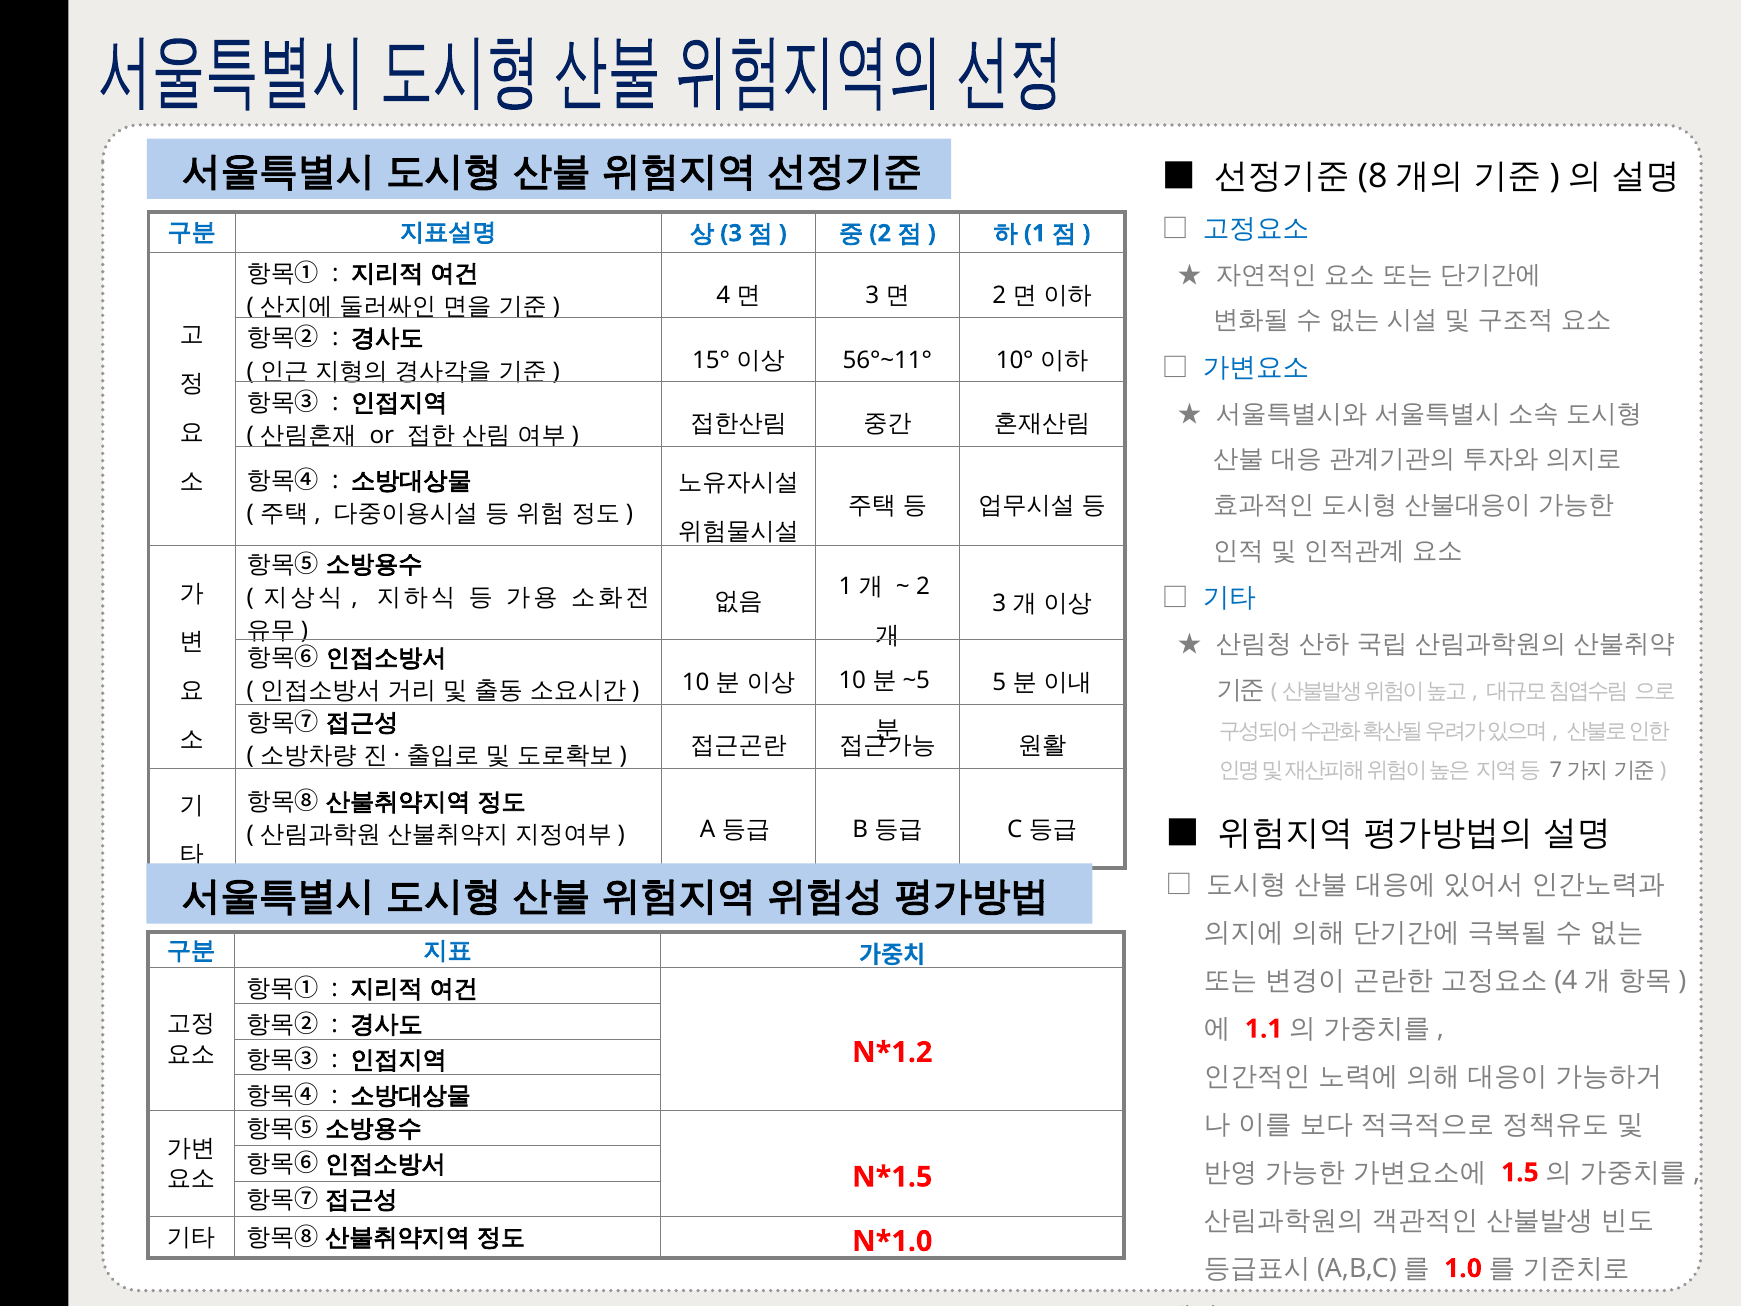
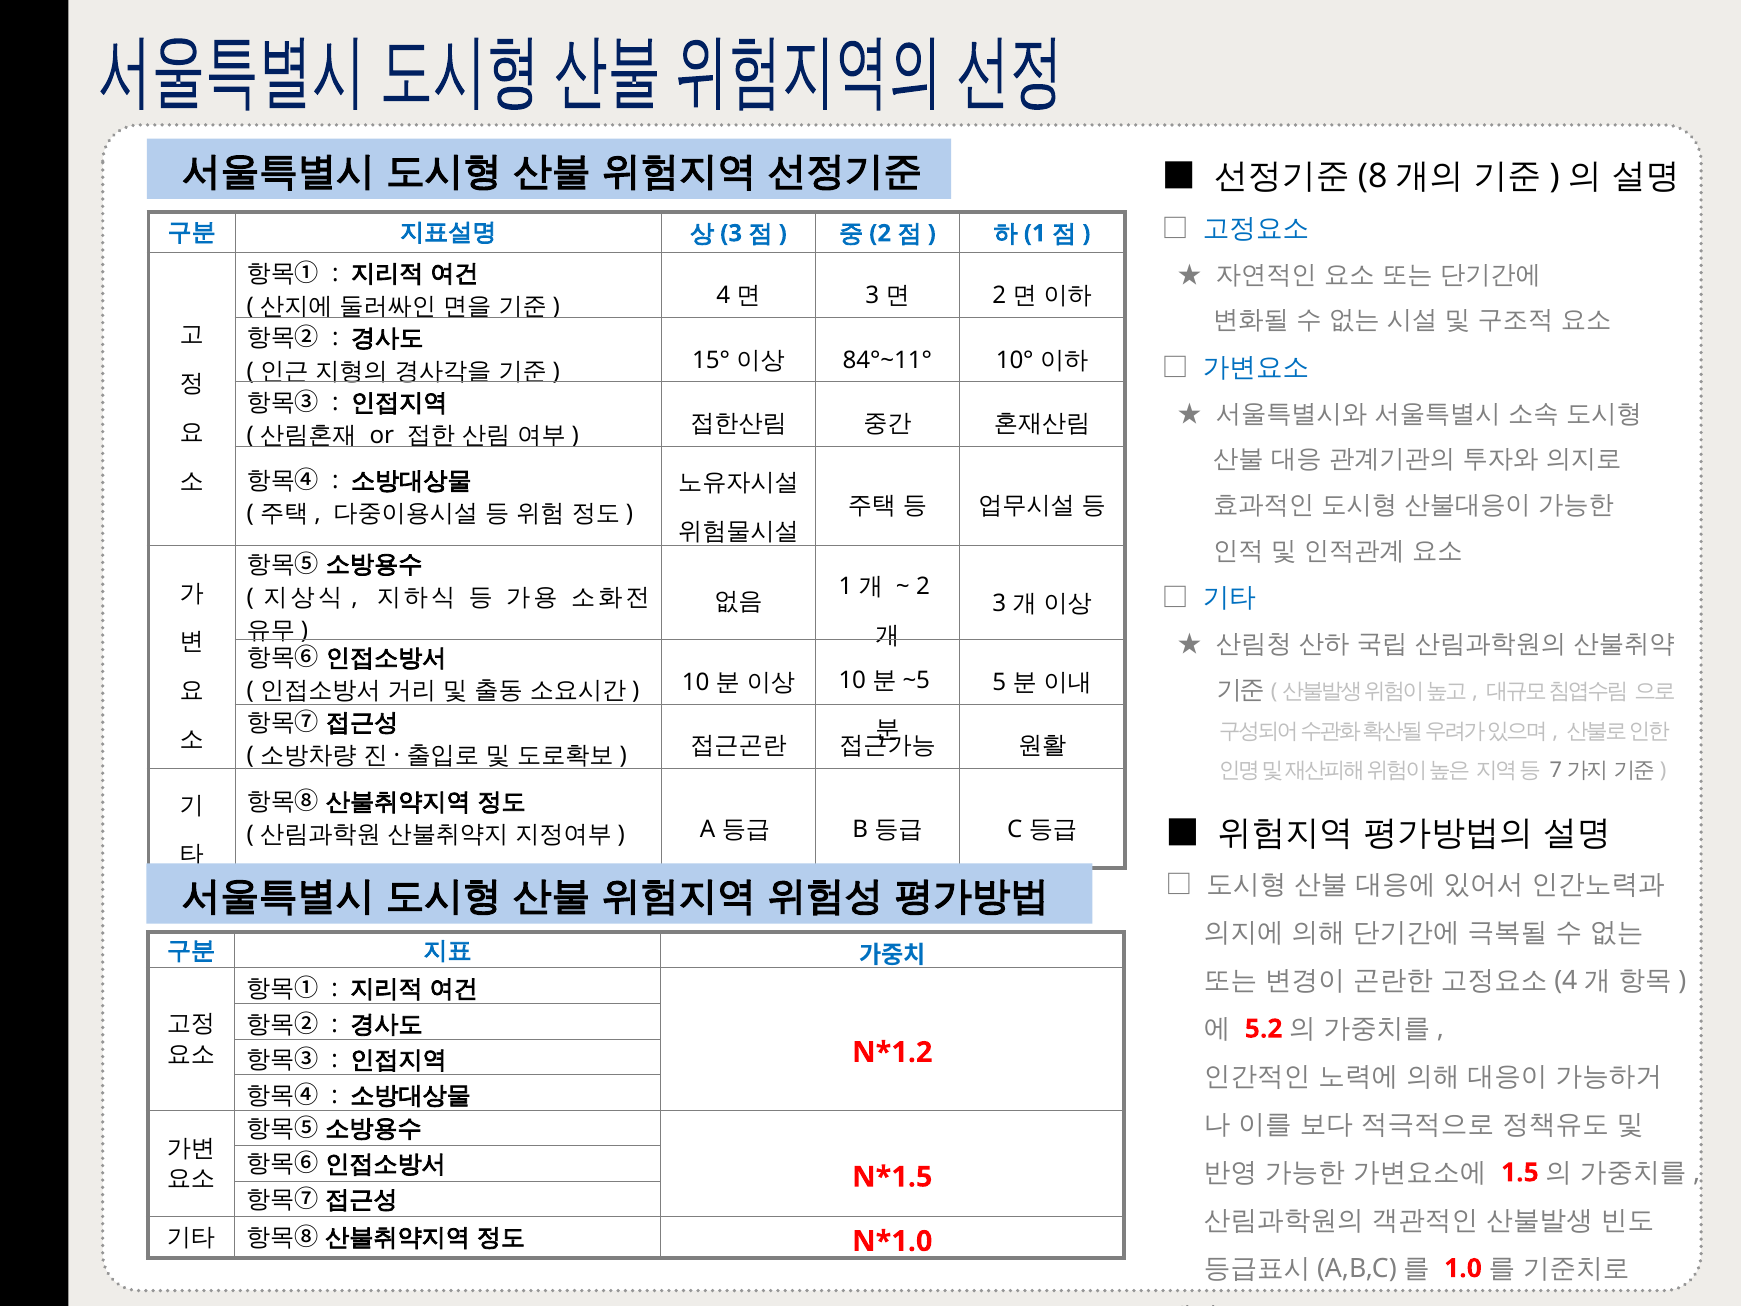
56°~11°: 56°~11° -> 84°~11° (887, 360)
1.1: 1.1 -> 5.2 (1264, 1029)
